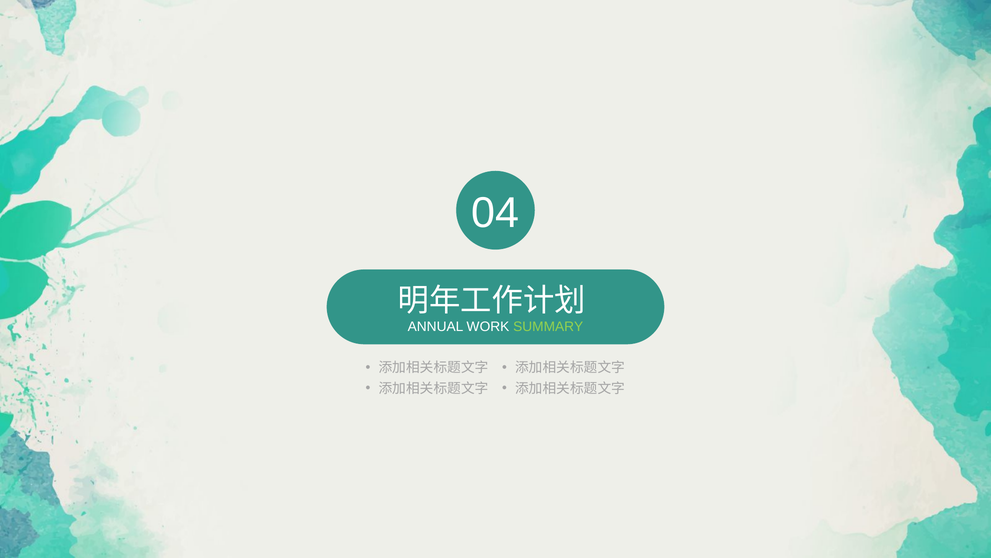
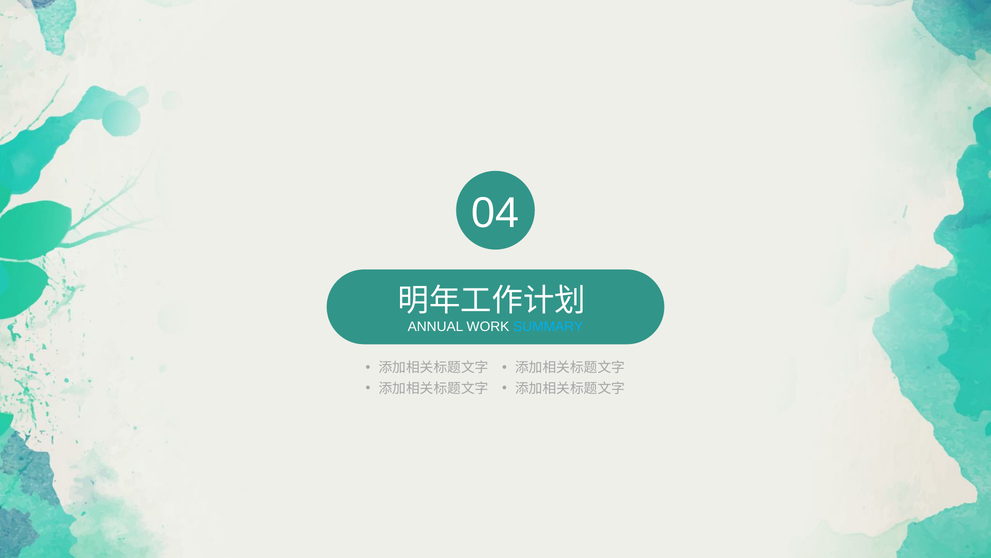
SUMMARY colour: light green -> light blue (548, 326)
